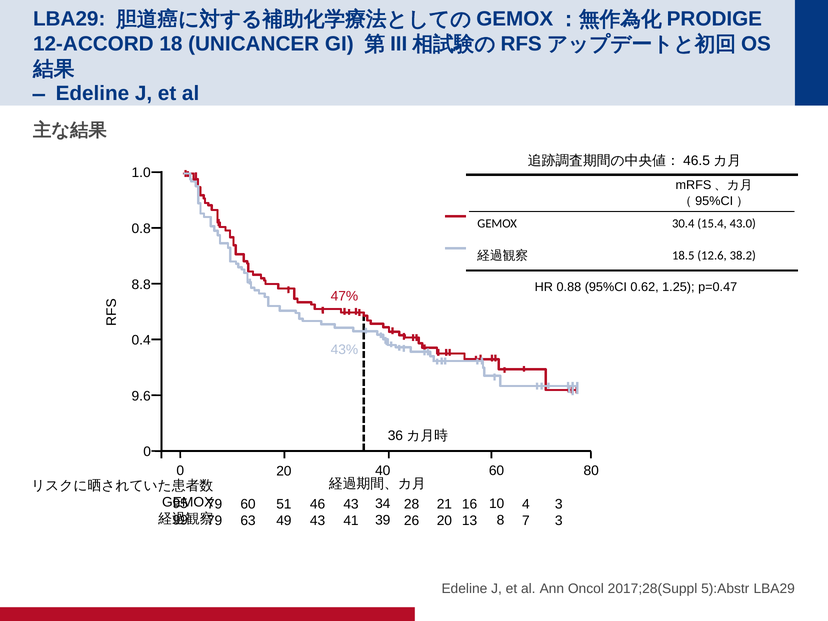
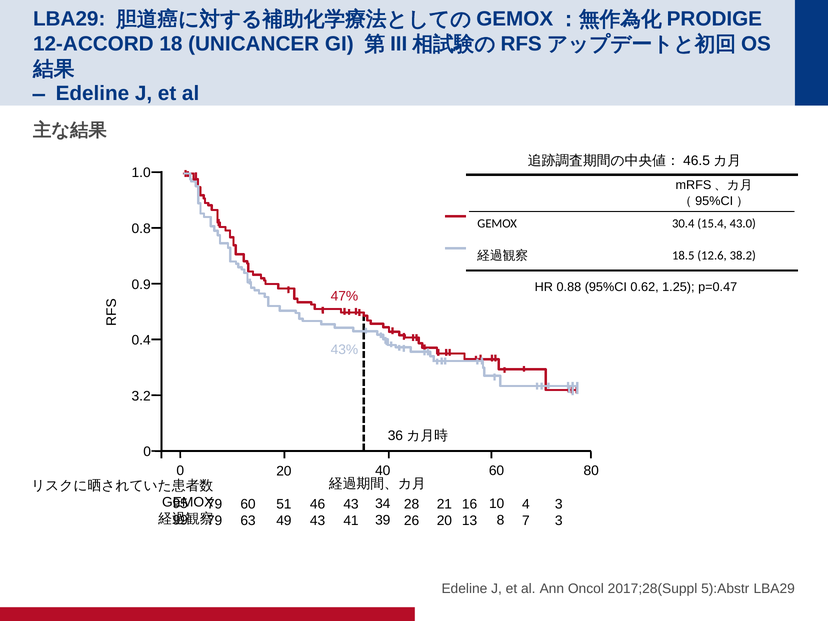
8.8: 8.8 -> 0.9 (141, 284)
9.6: 9.6 -> 3.2 (141, 396)
